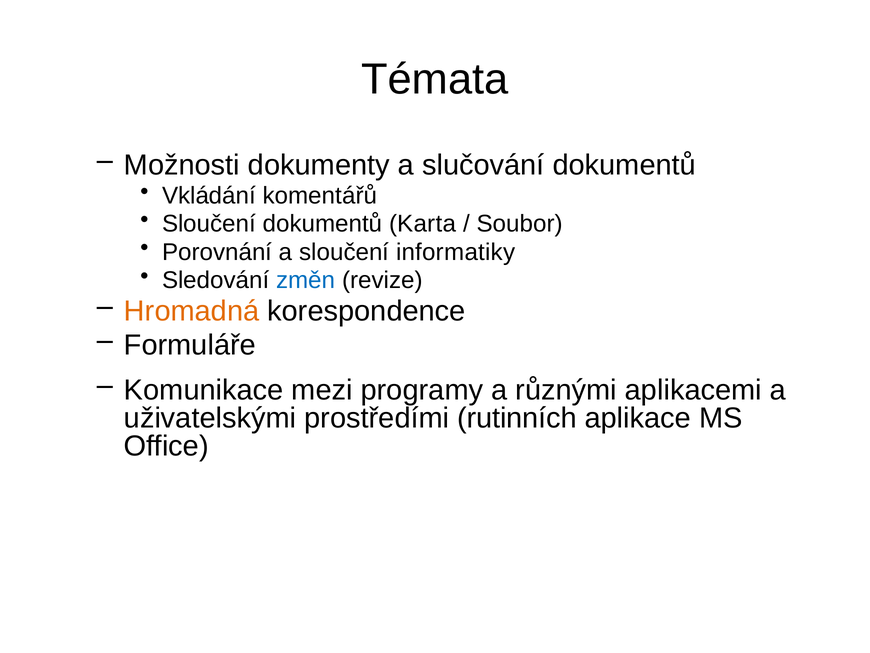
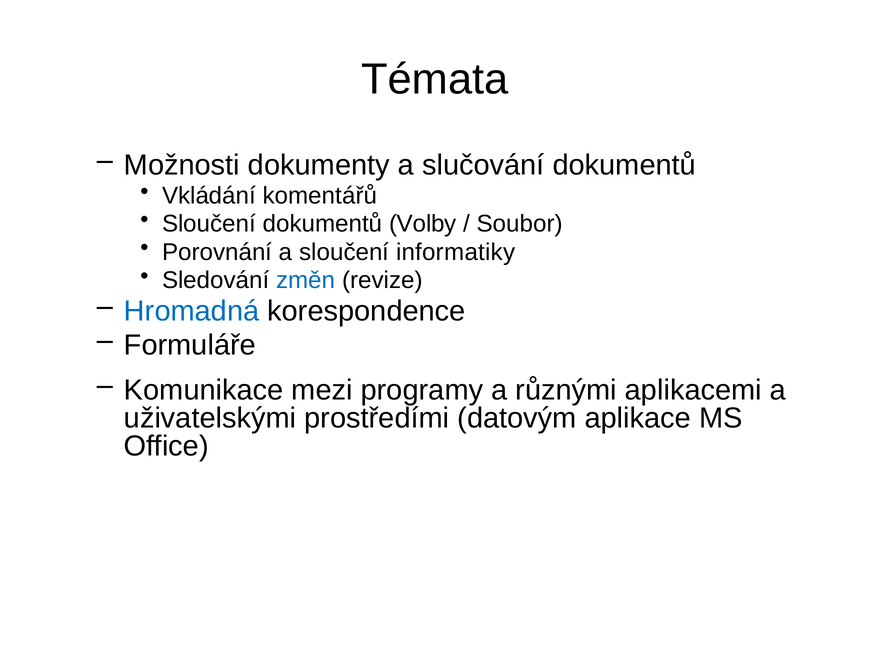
Karta: Karta -> Volby (423, 224)
Hromadná colour: orange -> blue (192, 311)
rutinních: rutinních -> datovým (517, 418)
